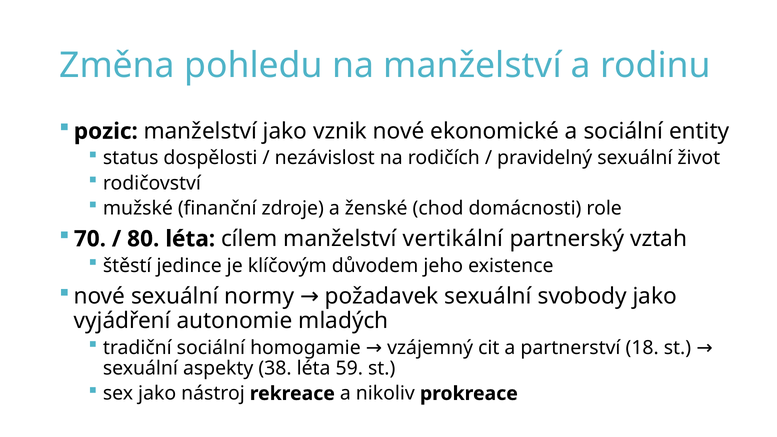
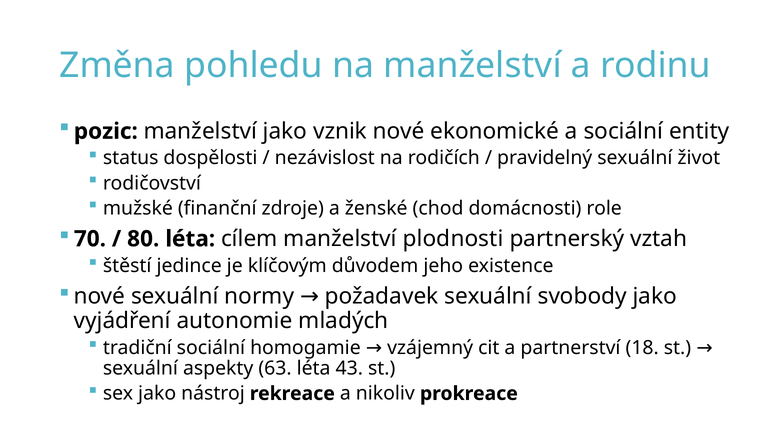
vertikální: vertikální -> plodnosti (453, 239)
38: 38 -> 63 (275, 369)
59: 59 -> 43 (349, 369)
